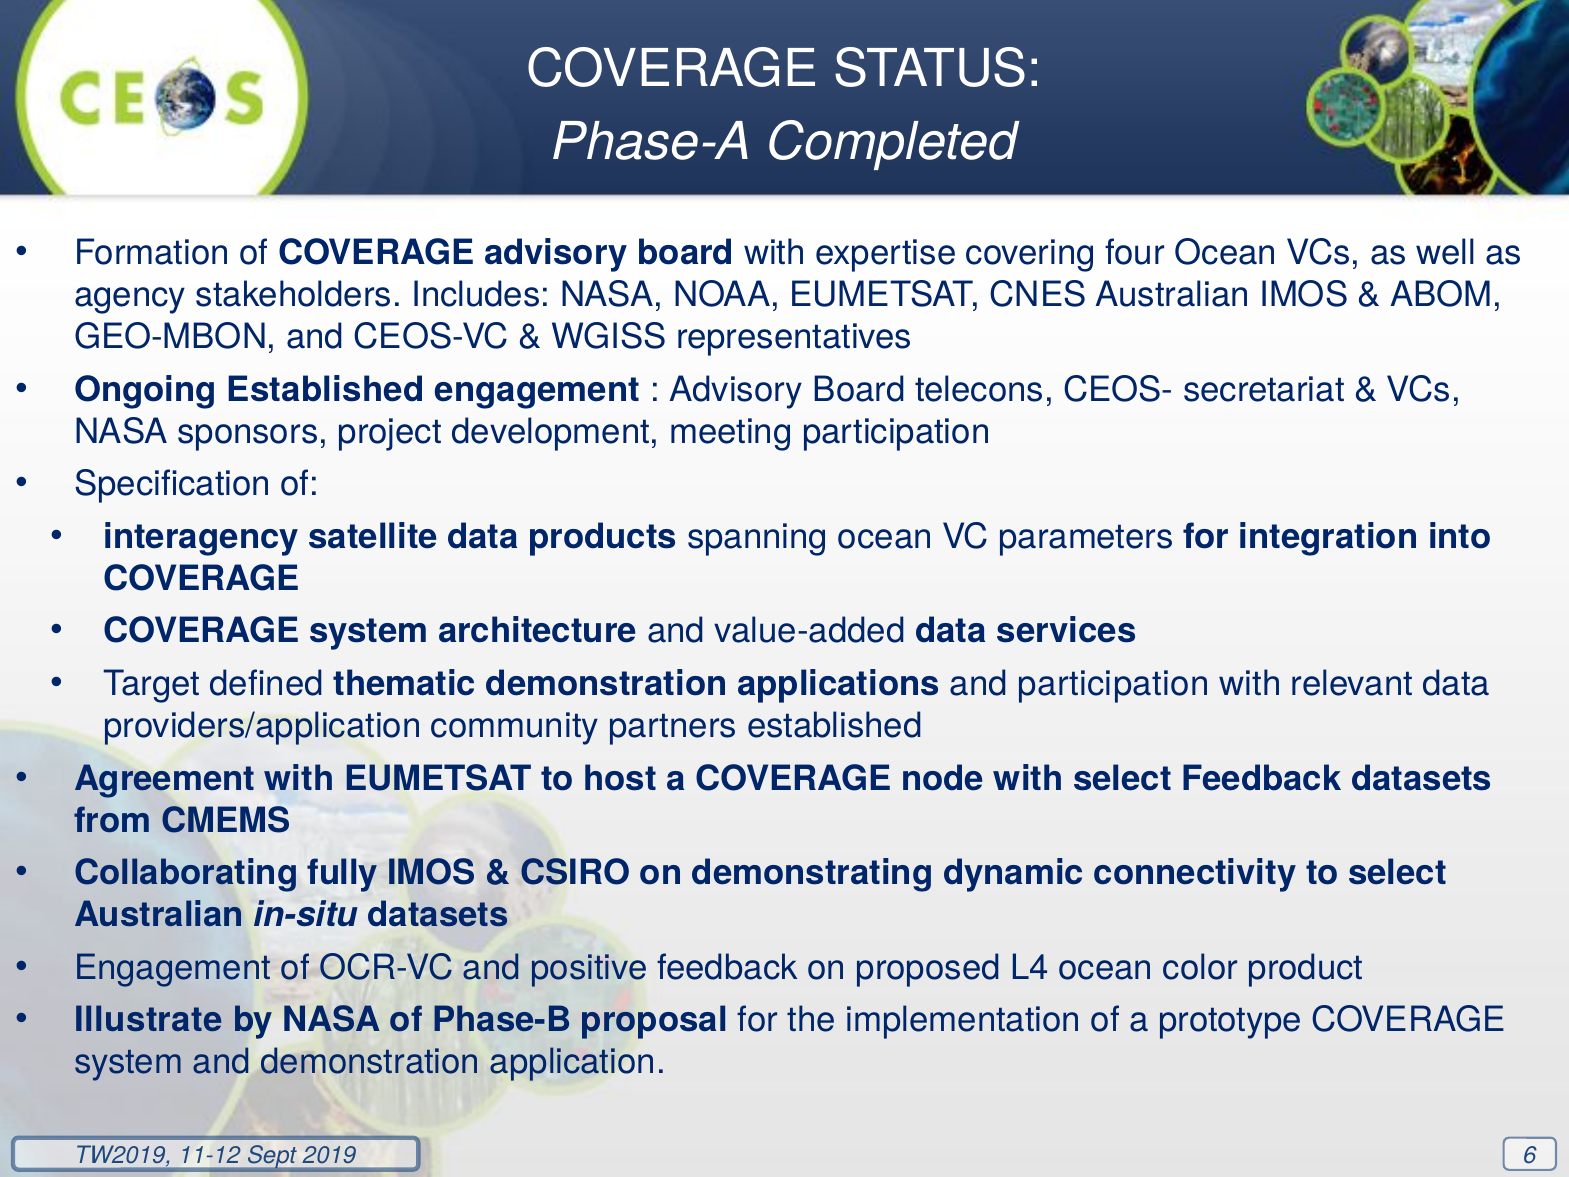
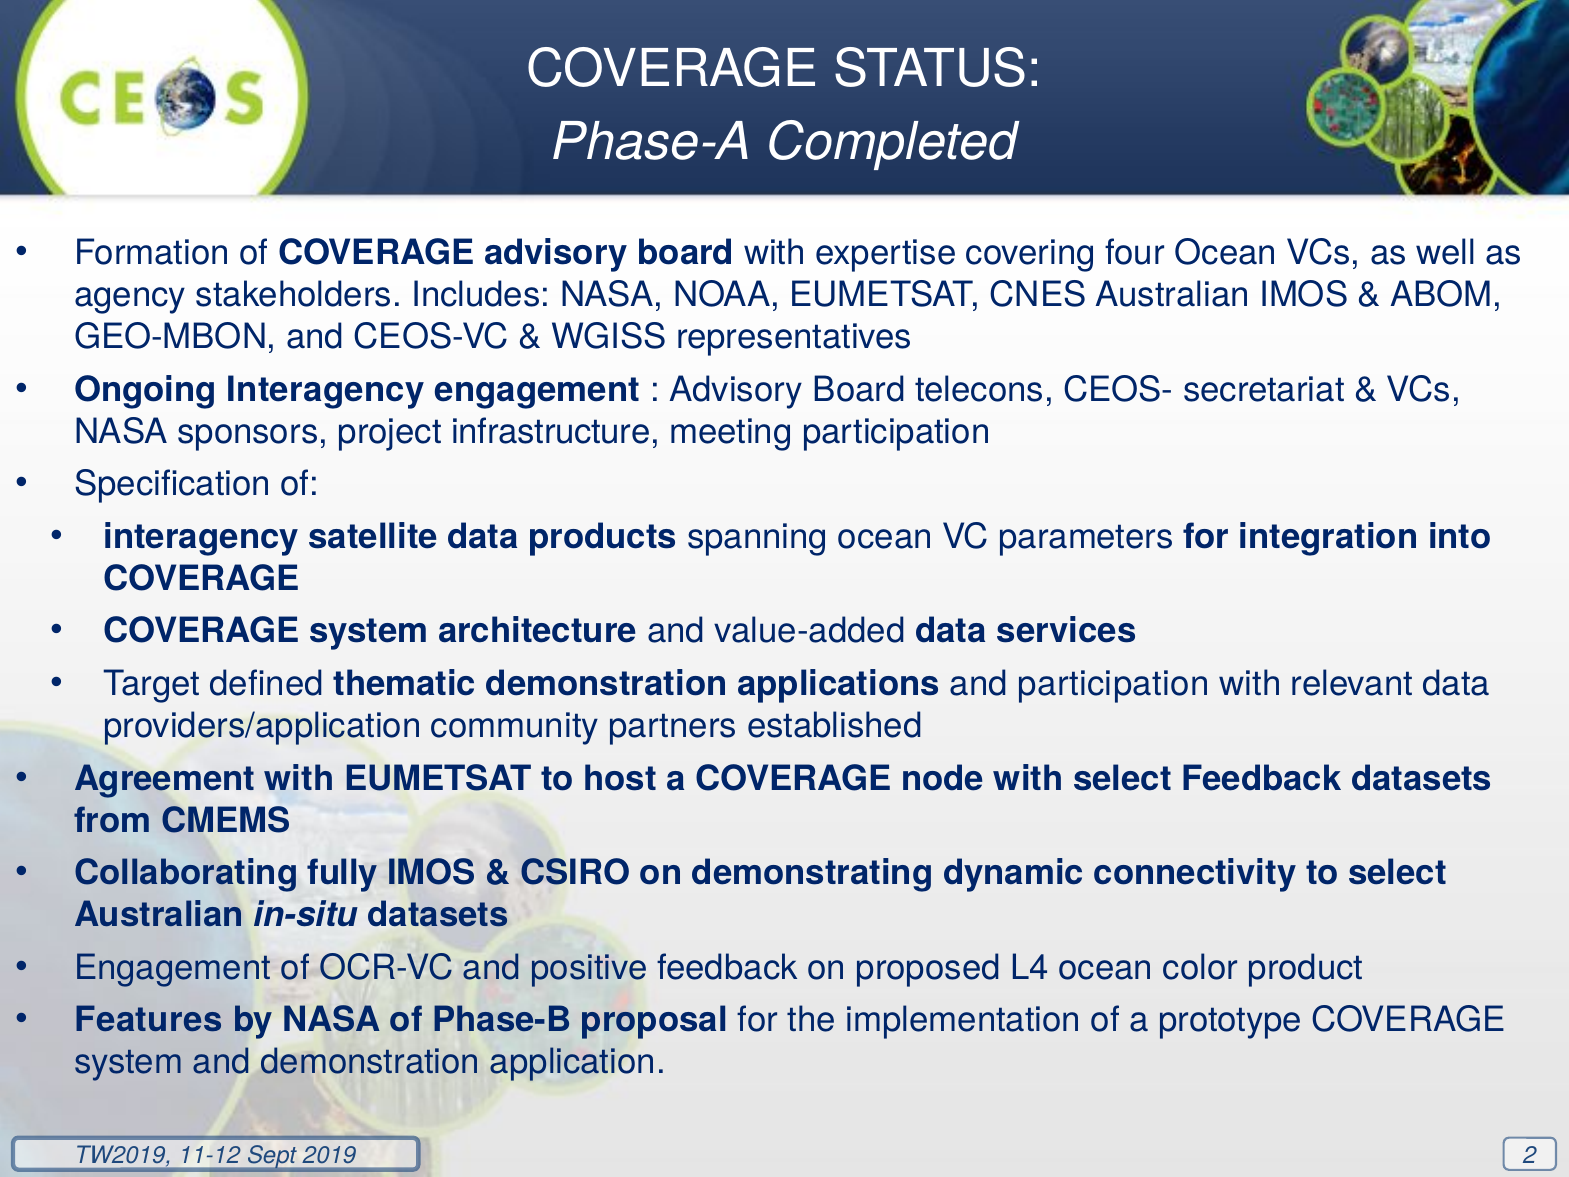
Ongoing Established: Established -> Interagency (326, 390)
development: development -> infrastructure (556, 431)
Illustrate: Illustrate -> Features (149, 1020)
6: 6 -> 2 (1530, 1155)
